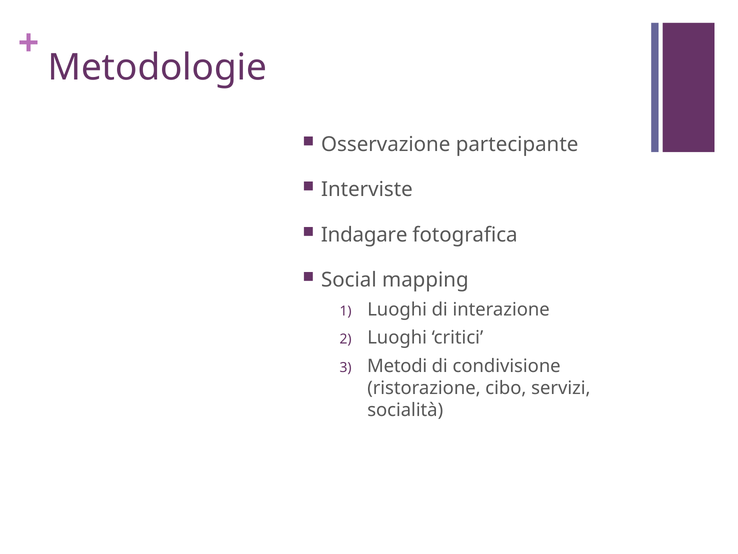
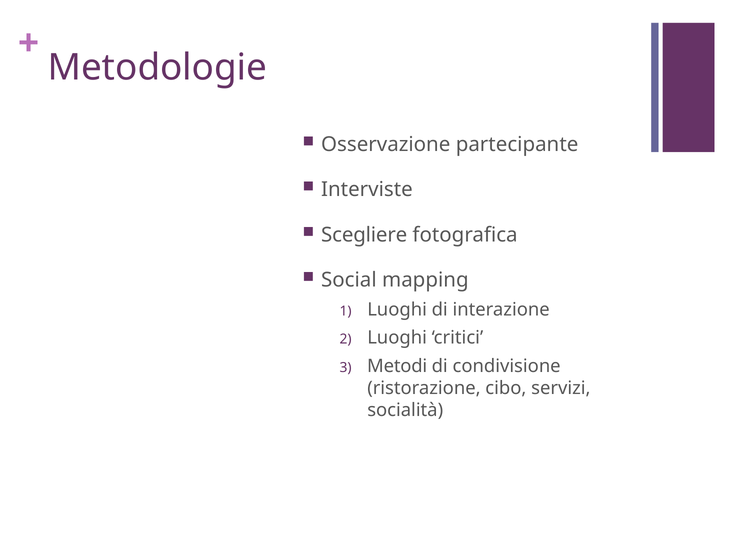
Indagare: Indagare -> Scegliere (364, 235)
